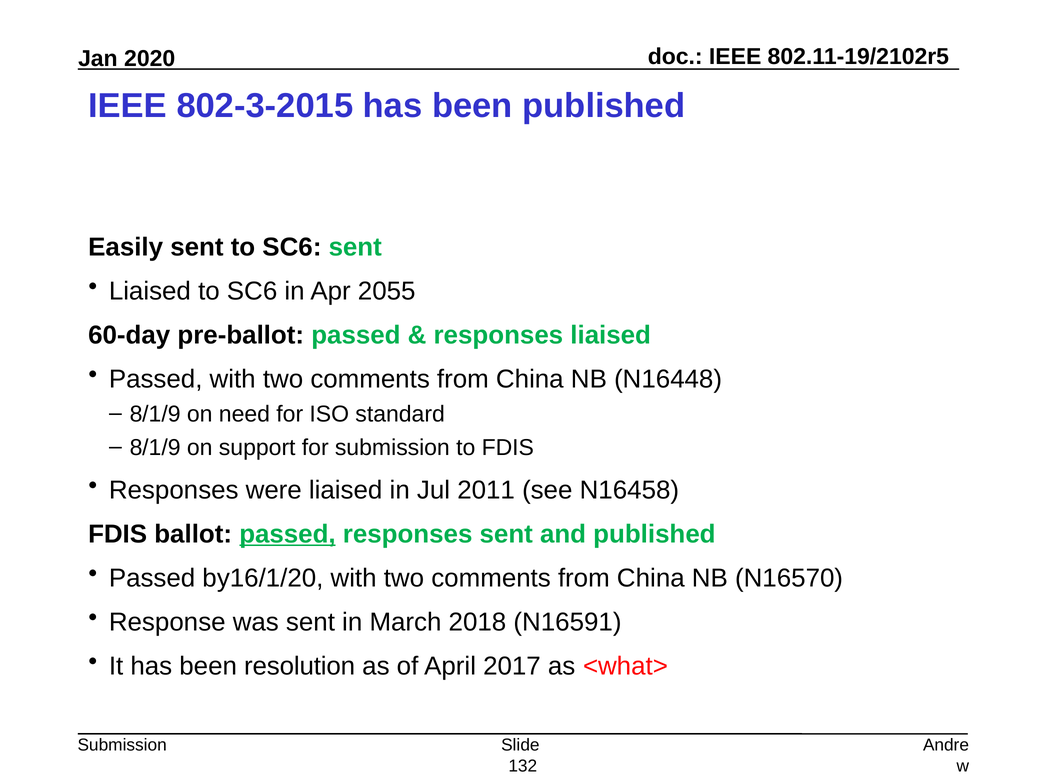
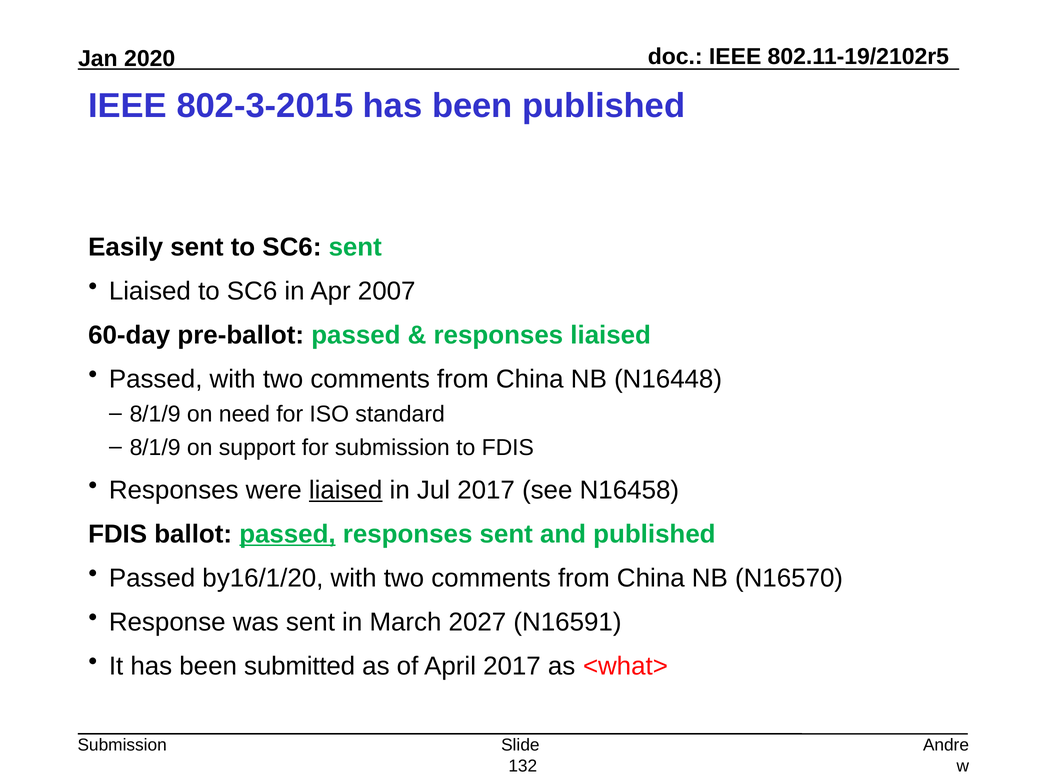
2055: 2055 -> 2007 (387, 291)
liaised underline: none -> present (346, 490)
Jul 2011: 2011 -> 2017 (486, 490)
2018: 2018 -> 2027 (477, 623)
resolution: resolution -> submitted (300, 667)
